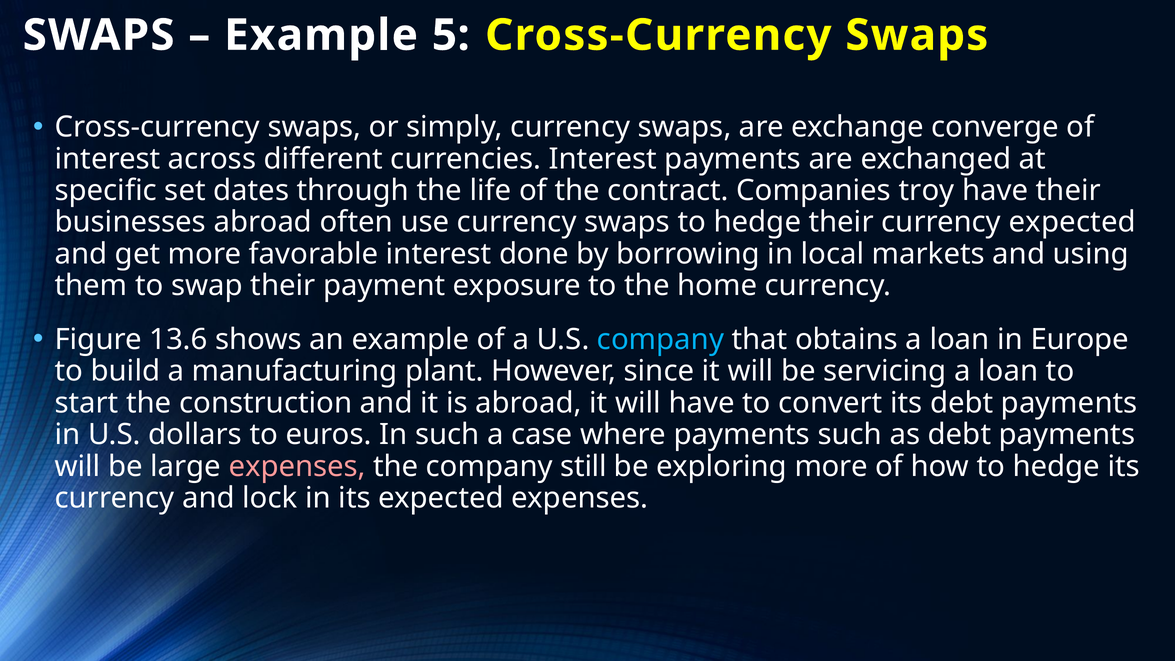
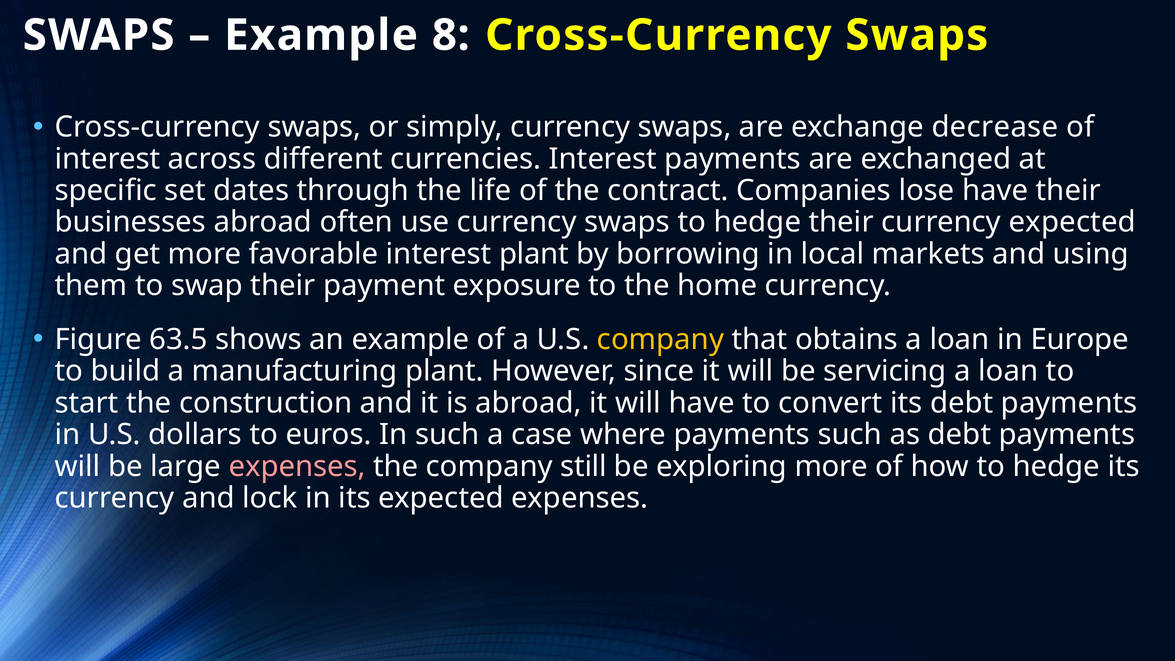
5: 5 -> 8 (451, 35)
converge: converge -> decrease (995, 127)
troy: troy -> lose (927, 191)
interest done: done -> plant (534, 254)
13.6: 13.6 -> 63.5 (179, 339)
company colour: light blue -> yellow (661, 339)
